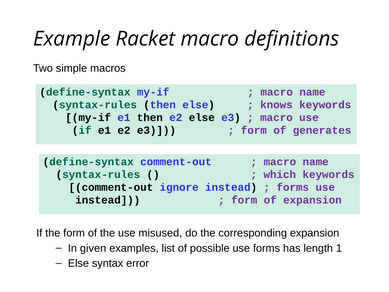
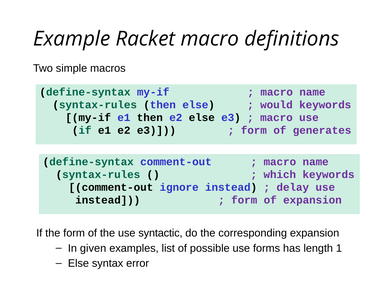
knows: knows -> would (276, 105)
forms: forms -> delay (293, 187)
misused: misused -> syntactic (160, 233)
